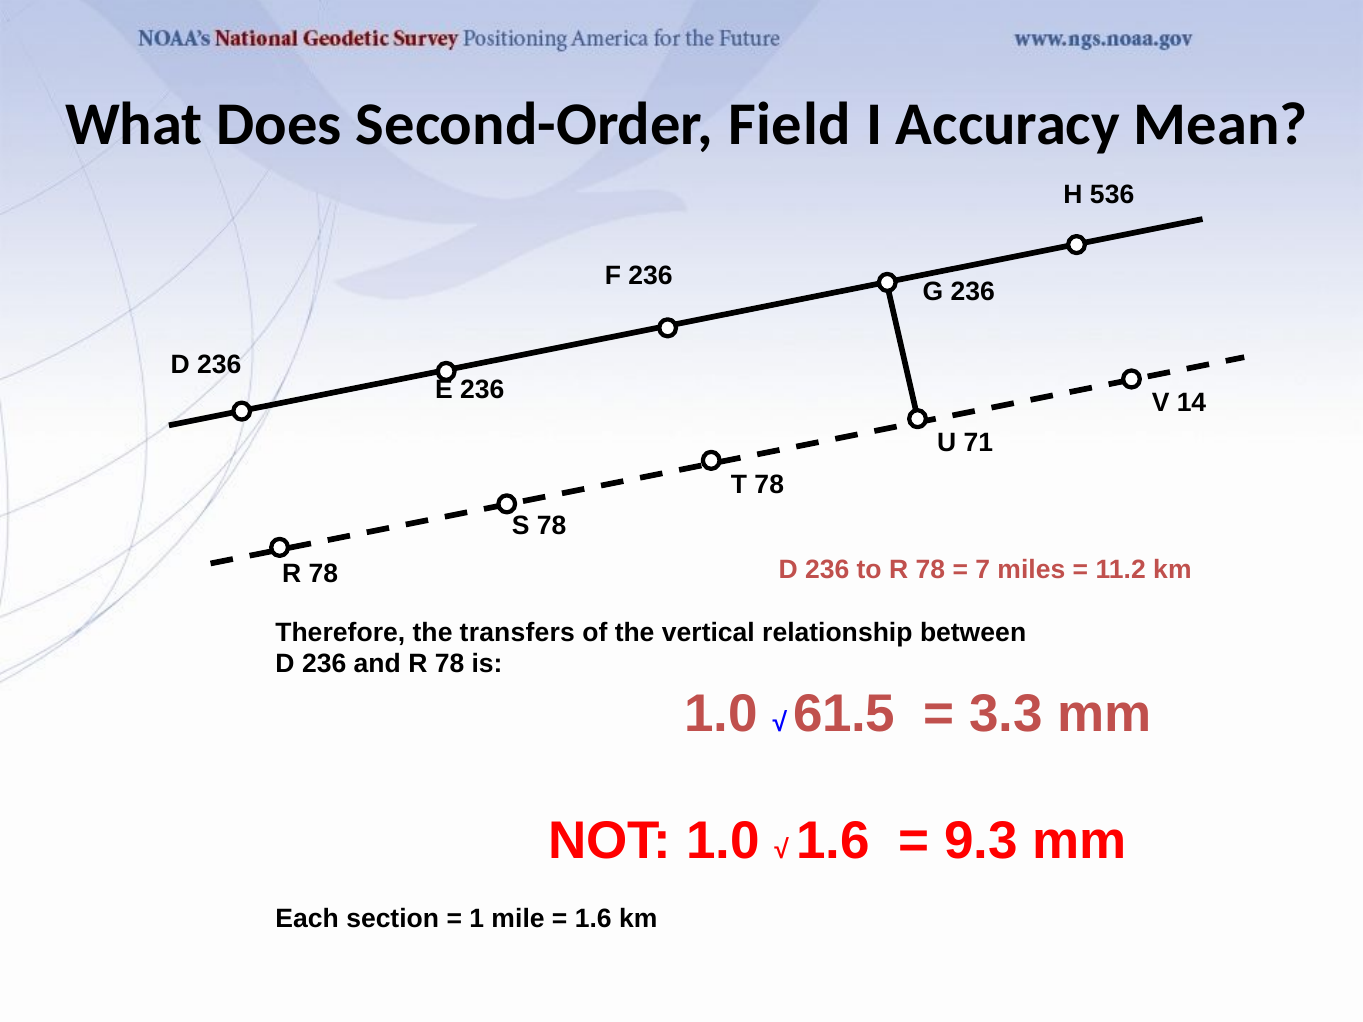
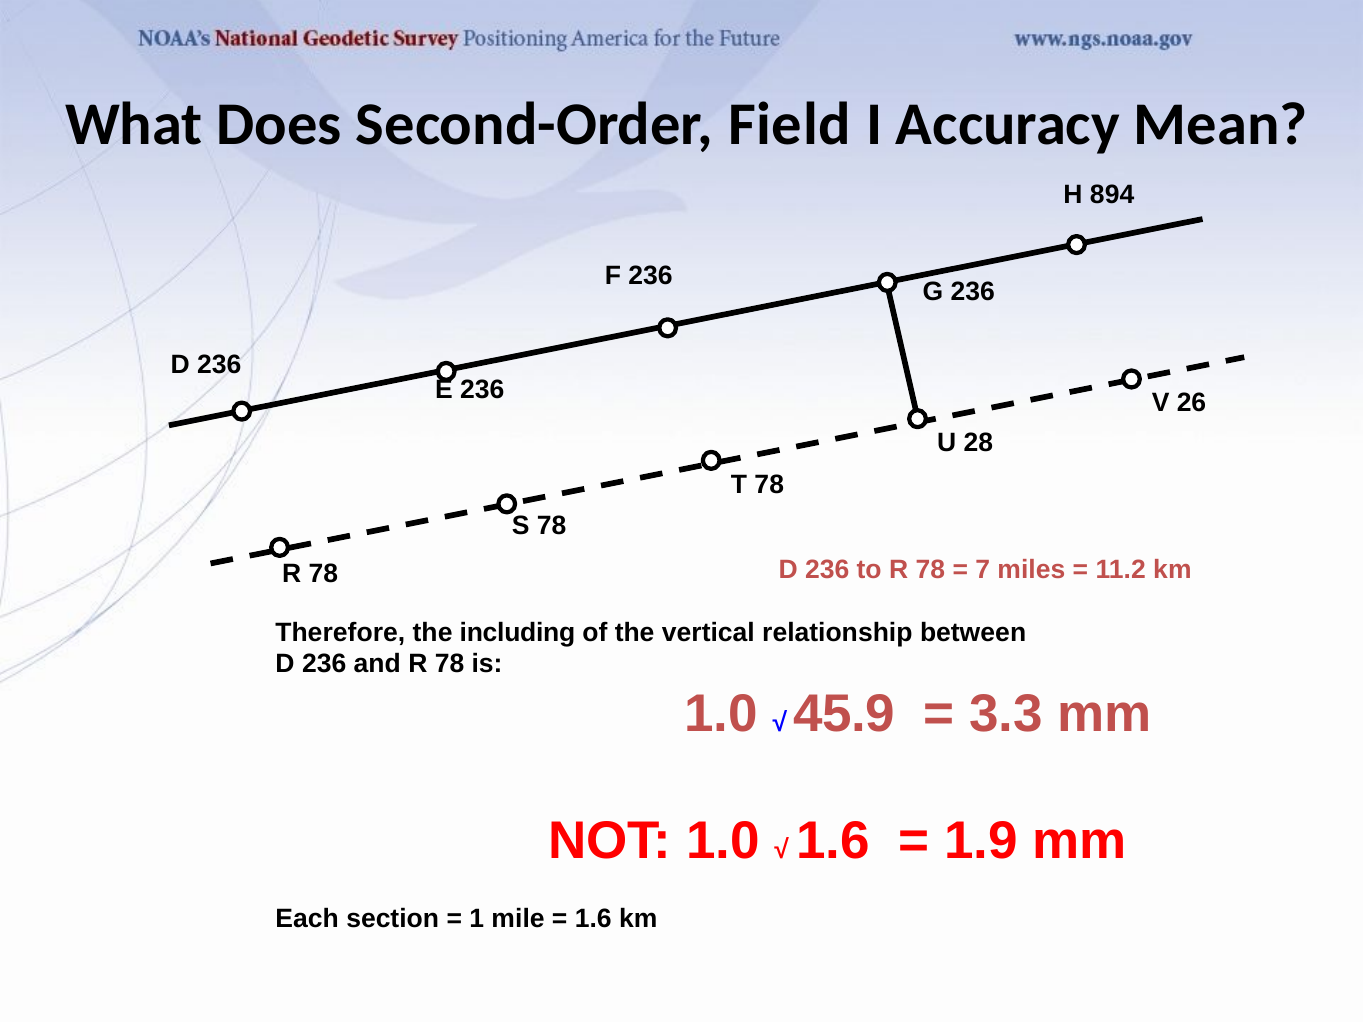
536: 536 -> 894 (1112, 195)
14: 14 -> 26 (1191, 403)
71: 71 -> 28 (978, 443)
transfers: transfers -> including (518, 633)
61.5: 61.5 -> 45.9 (845, 714)
9.3: 9.3 -> 1.9 (981, 841)
